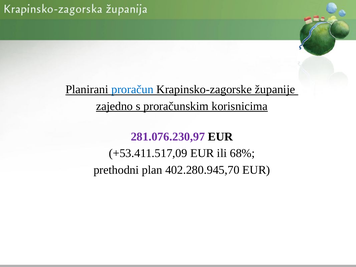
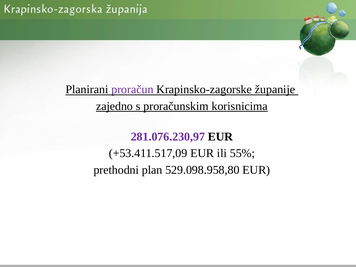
proračun colour: blue -> purple (132, 90)
68%: 68% -> 55% (242, 153)
402.280.945,70: 402.280.945,70 -> 529.098.958,80 (202, 170)
